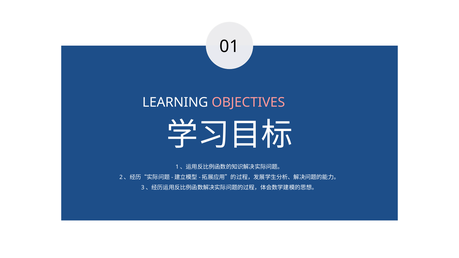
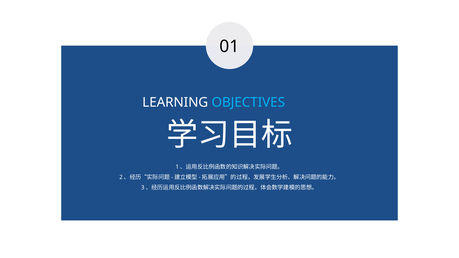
OBJECTIVES colour: pink -> light blue (248, 103)
